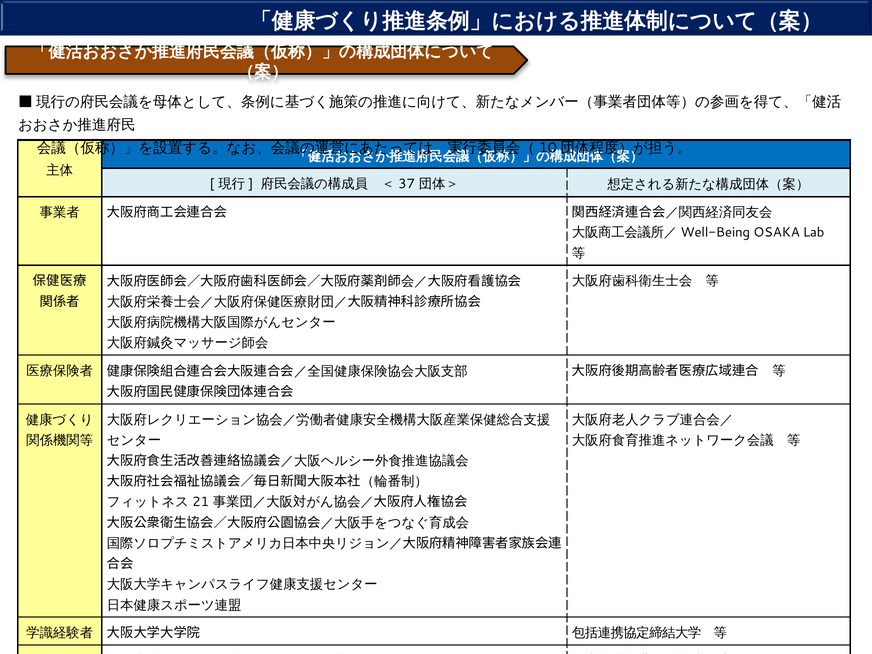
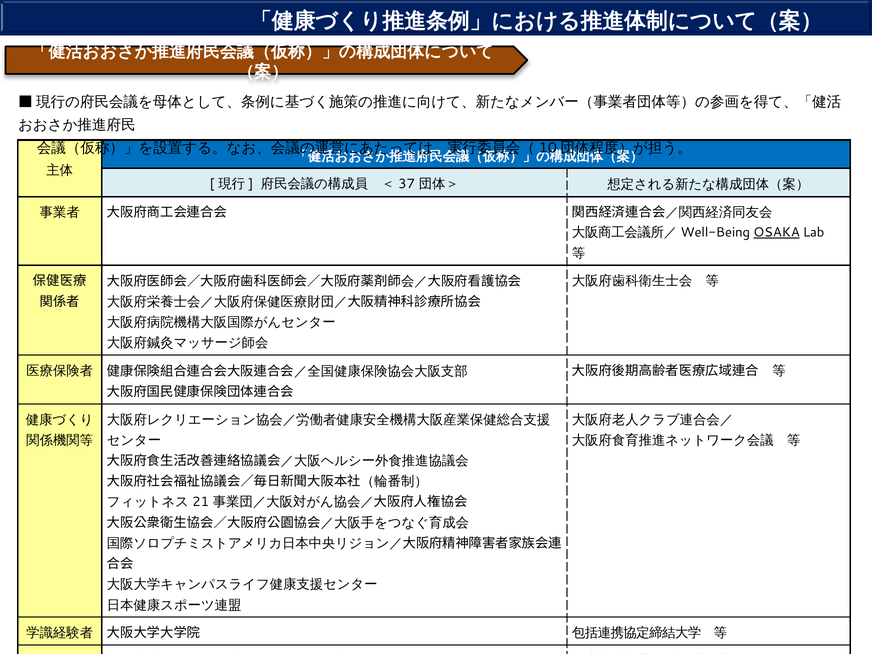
OSAKA underline: none -> present (777, 232)
